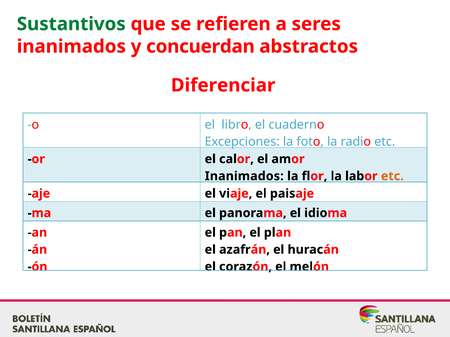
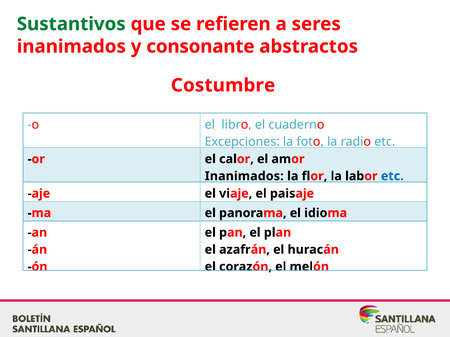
concuerdan: concuerdan -> consonante (200, 47)
Diferenciar: Diferenciar -> Costumbre (223, 85)
etc colour: orange -> blue (392, 176)
